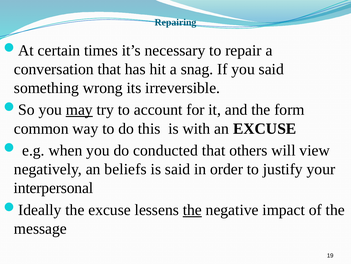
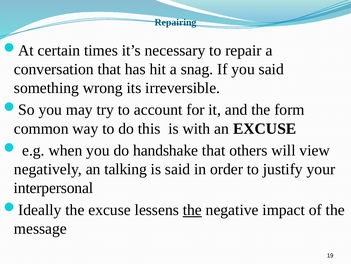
may underline: present -> none (79, 110)
conducted: conducted -> handshake (166, 150)
beliefs: beliefs -> talking (126, 169)
